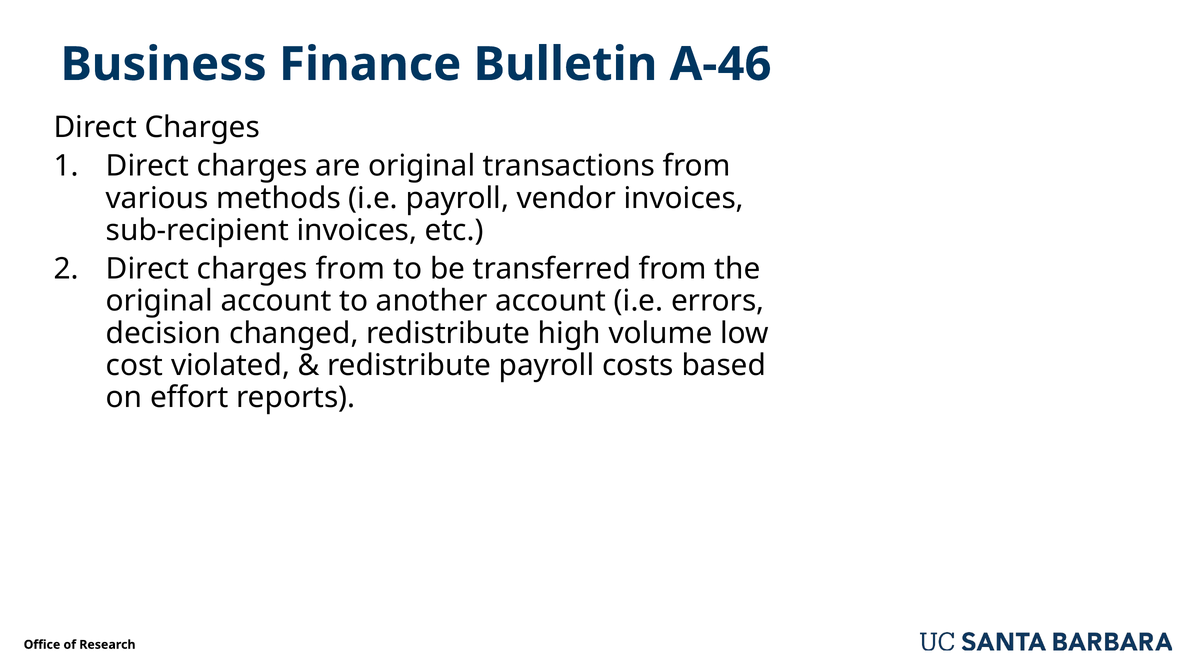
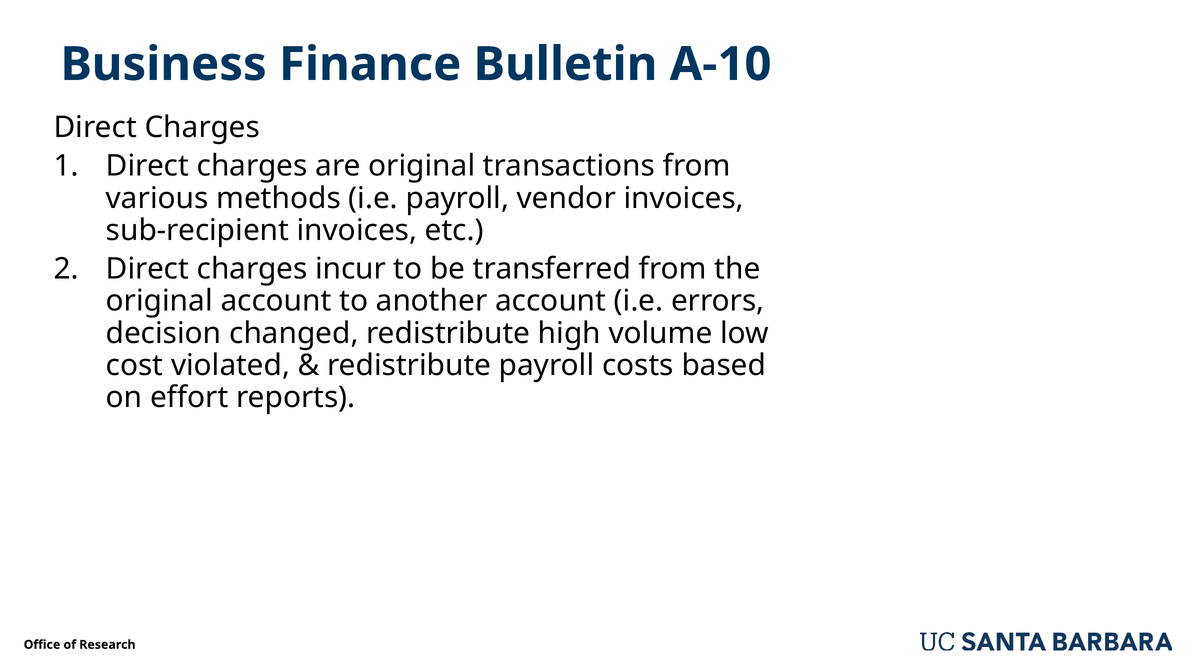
A-46: A-46 -> A-10 (721, 64)
charges from: from -> incur (351, 269)
